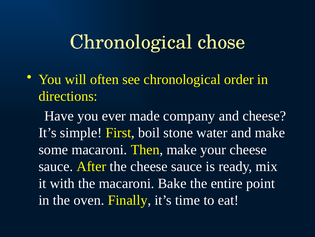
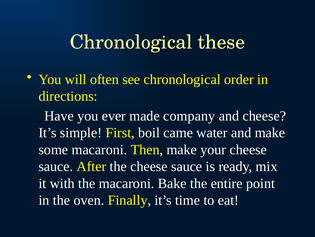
chose: chose -> these (221, 42)
stone: stone -> came (178, 132)
